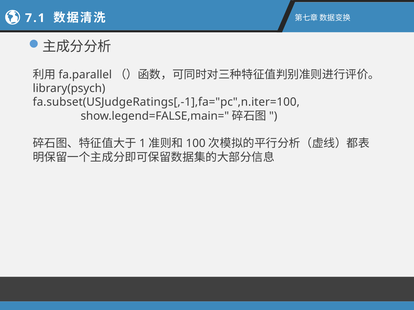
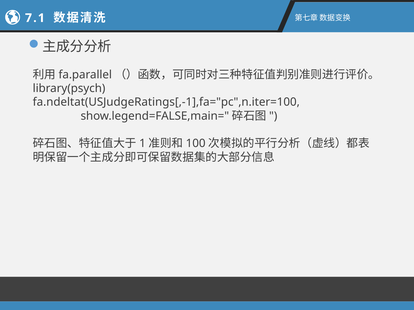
fa.subset(USJudgeRatings[,-1],fa="pc",n.iter=100: fa.subset(USJudgeRatings[,-1],fa="pc",n.iter=100 -> fa.ndeltat(USJudgeRatings[,-1],fa="pc",n.iter=100 (166, 102)
